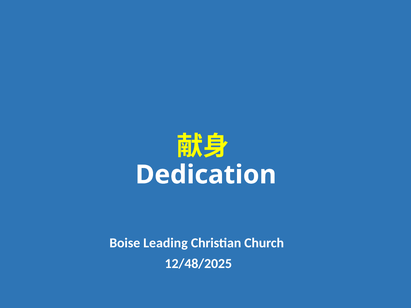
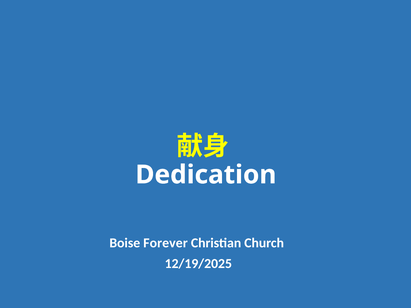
Leading: Leading -> Forever (165, 243)
12/48/2025: 12/48/2025 -> 12/19/2025 (198, 264)
